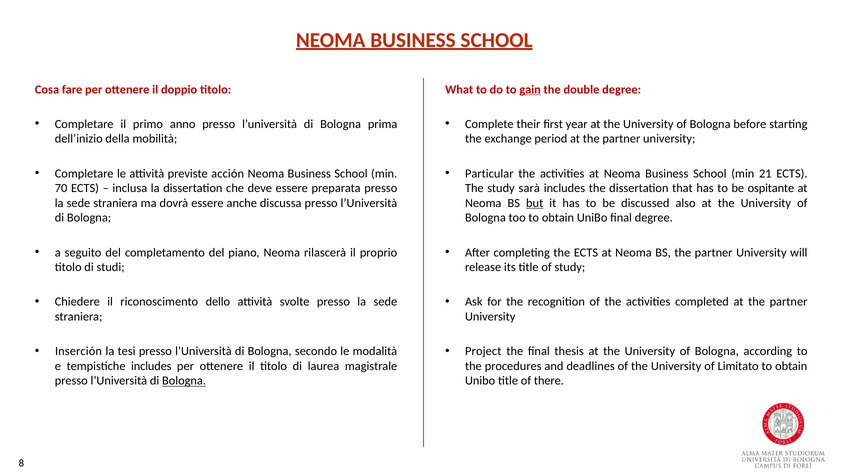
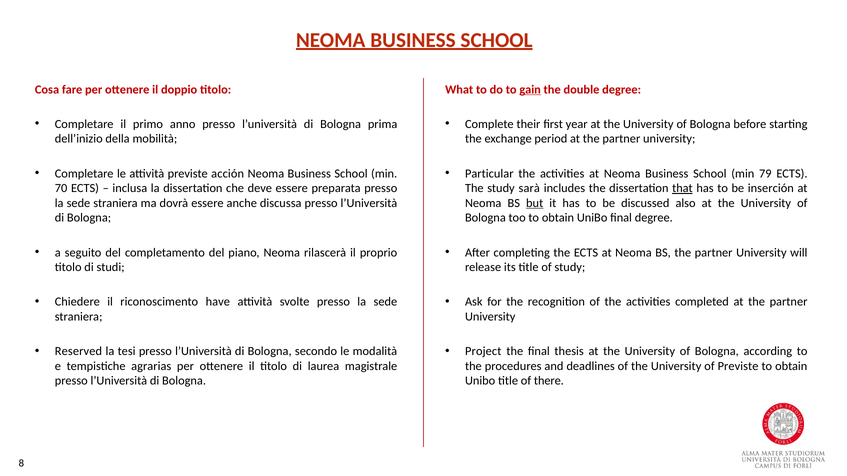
21: 21 -> 79 (765, 174)
that underline: none -> present (682, 188)
ospitante: ospitante -> inserción (771, 188)
dello: dello -> have (218, 302)
Inserción: Inserción -> Reserved (78, 352)
tempistiche includes: includes -> agrarias (151, 366)
of Limitato: Limitato -> Previste (738, 366)
Bologna underline: present -> none (184, 381)
